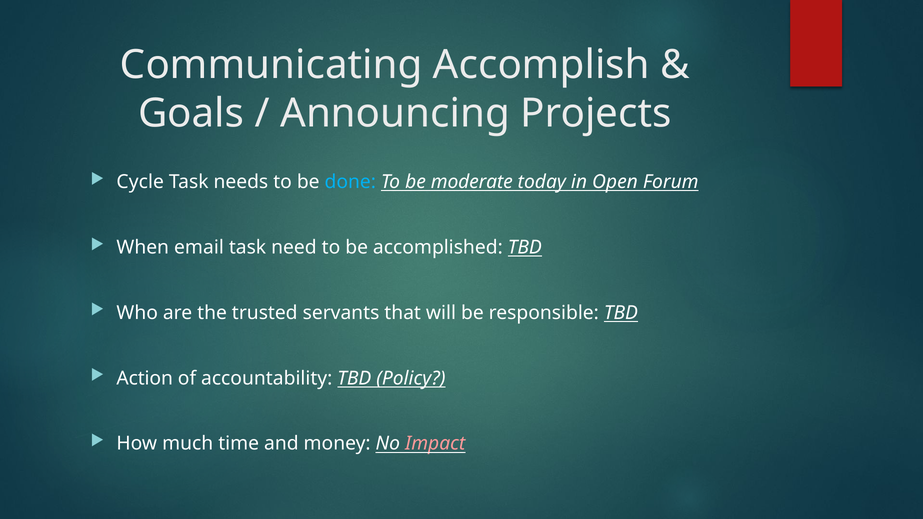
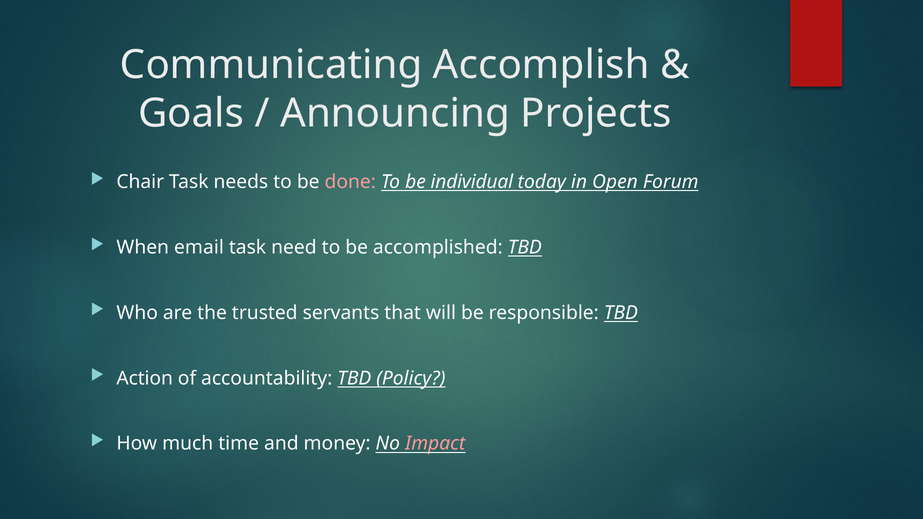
Cycle: Cycle -> Chair (140, 182)
done colour: light blue -> pink (350, 182)
moderate: moderate -> individual (472, 182)
